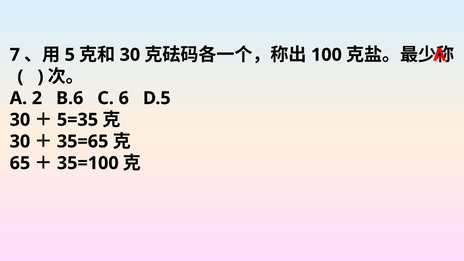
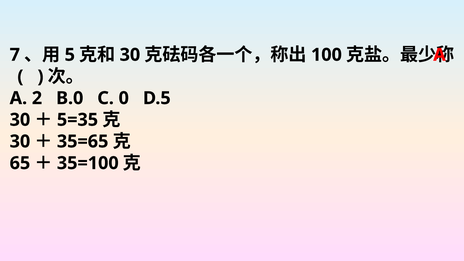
B.6: B.6 -> B.0 (70, 98)
6: 6 -> 0 (124, 98)
